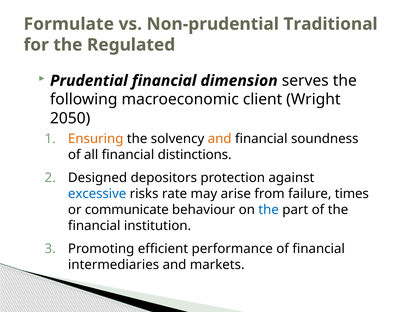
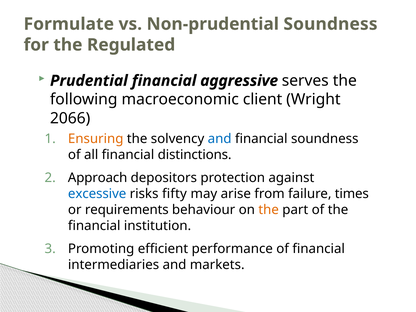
Non-prudential Traditional: Traditional -> Soundness (330, 24)
dimension: dimension -> aggressive (239, 81)
2050: 2050 -> 2066 (70, 118)
and colour: orange -> blue (220, 139)
Designed: Designed -> Approach (98, 178)
rate: rate -> fifty (174, 194)
communicate: communicate -> requirements (127, 210)
the colour: blue -> orange (269, 210)
